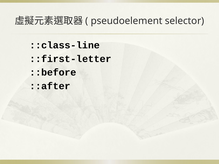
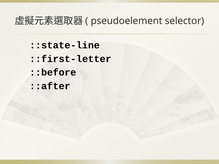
::class-line: ::class-line -> ::state-line (65, 45)
